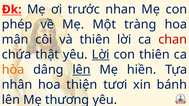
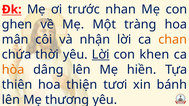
phép: phép -> ghen (17, 24)
và thiên: thiên -> nhận (95, 40)
chan colour: red -> orange (173, 40)
thật: thật -> thời (47, 55)
con thiên: thiên -> khen (154, 55)
lên underline: present -> none (82, 70)
nhân: nhân -> thiên (17, 85)
